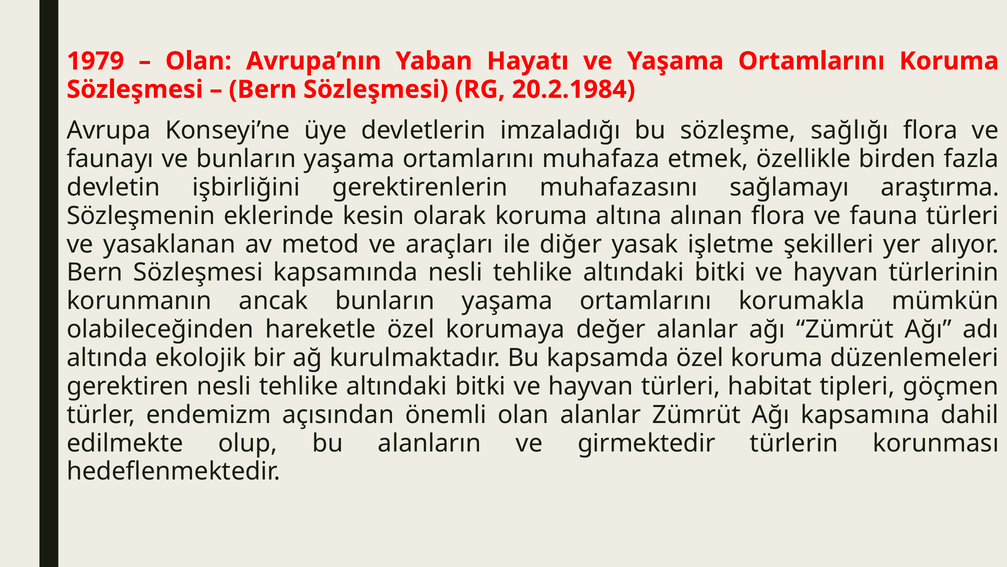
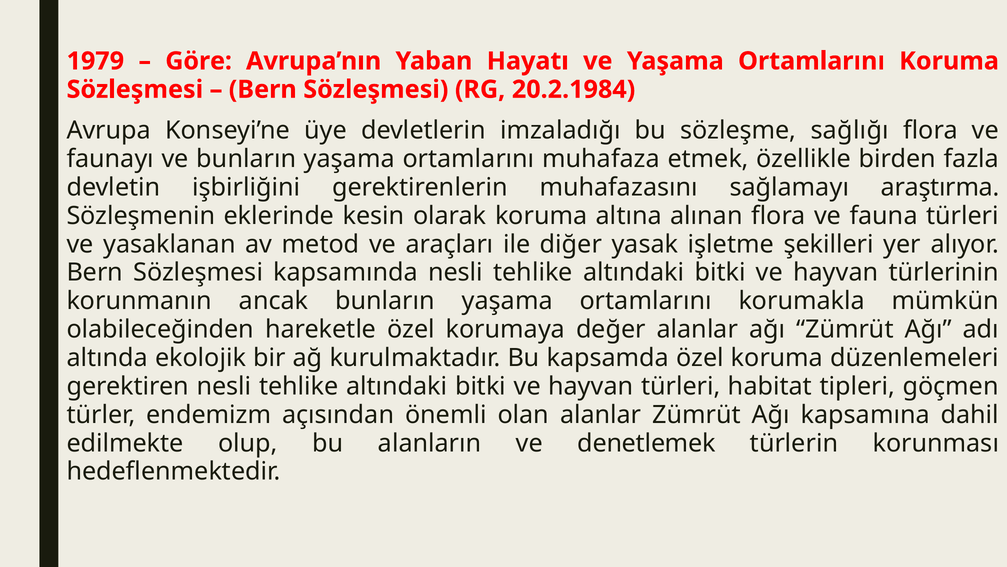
Olan: Olan -> Göre (199, 61)
girmektedir: girmektedir -> denetlemek (647, 443)
